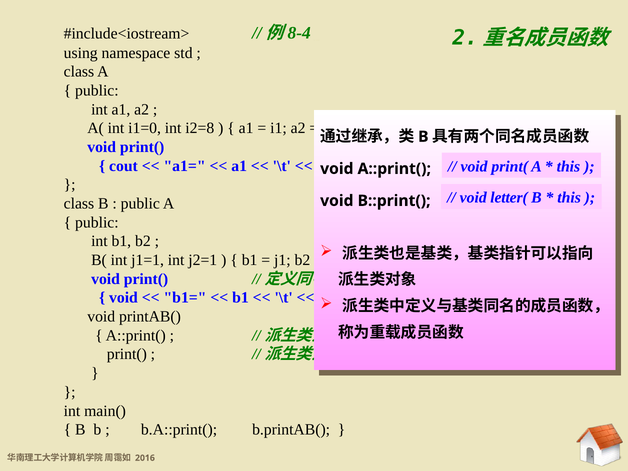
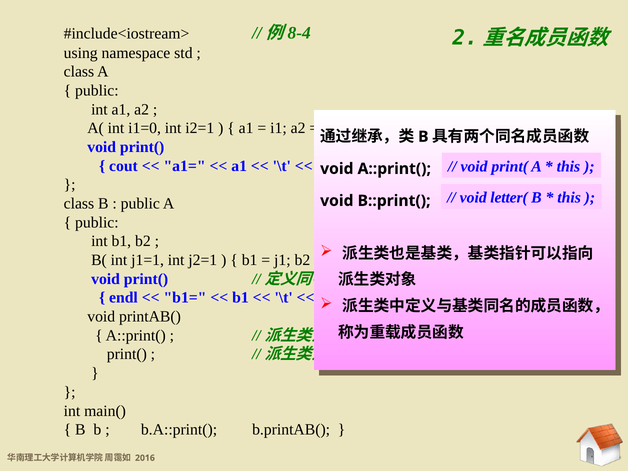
i2=8: i2=8 -> i2=1 (200, 128)
void: void -> endl (123, 298)
